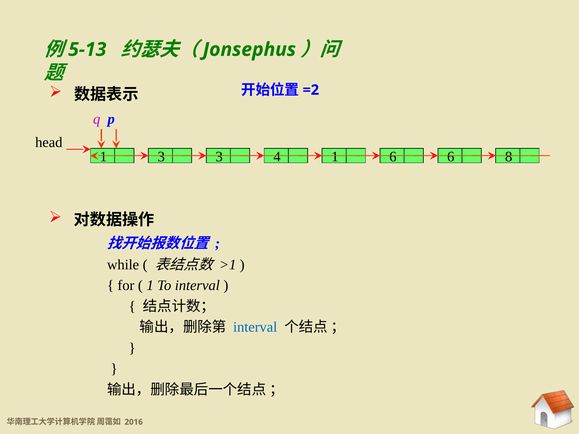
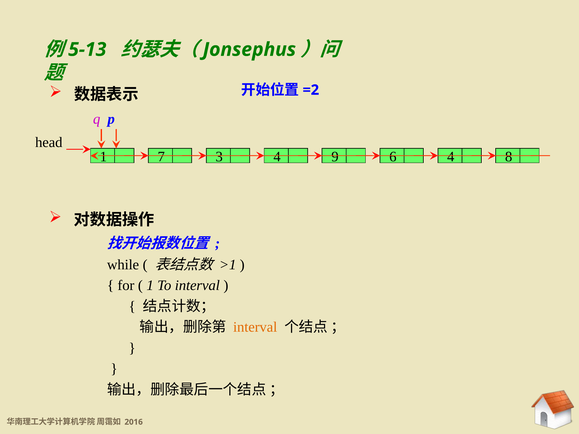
1 3: 3 -> 7 (161, 157)
4 1: 1 -> 9 (335, 157)
6 6: 6 -> 4 (451, 157)
interval colour: blue -> orange (255, 327)
